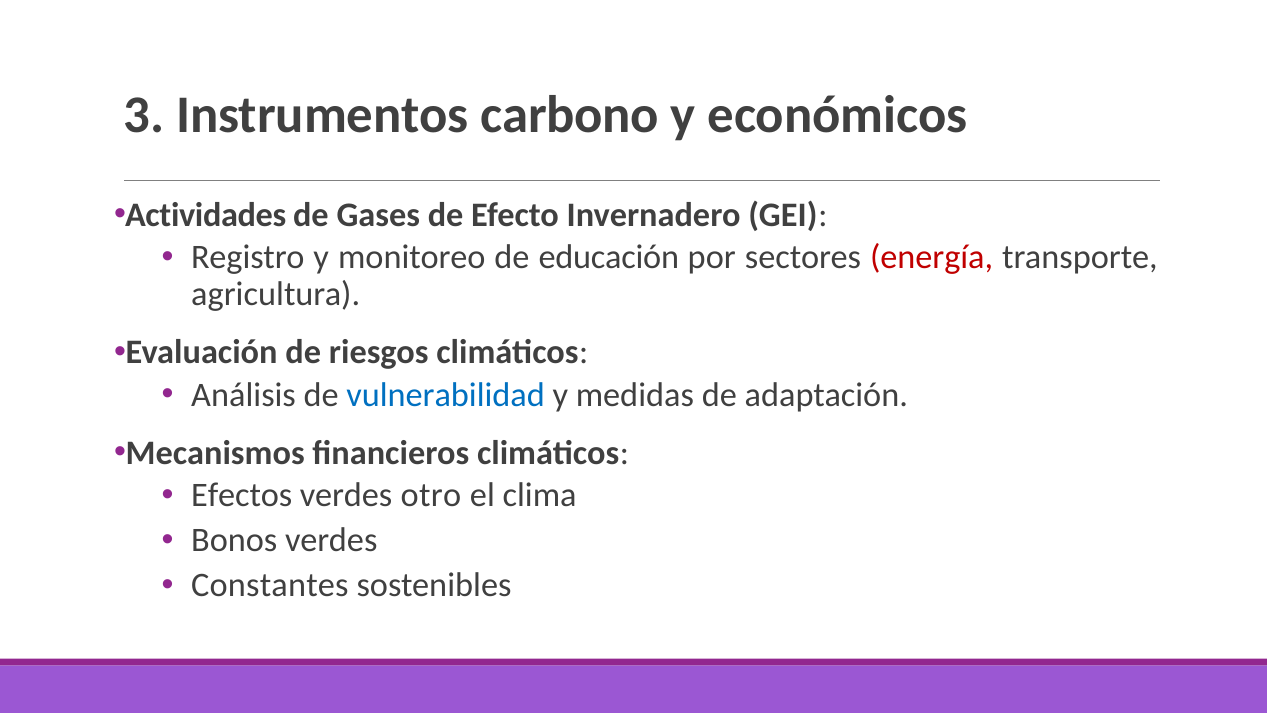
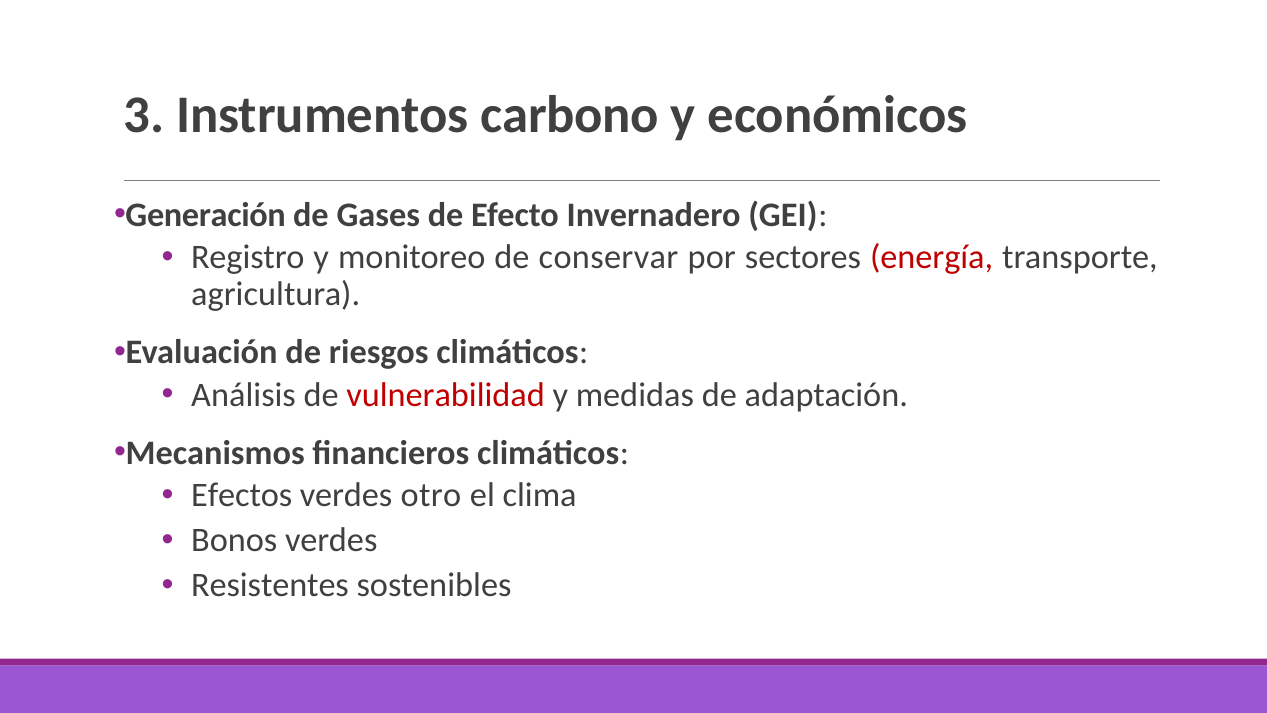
Actividades: Actividades -> Generación (206, 215)
educación: educación -> conservar (609, 257)
vulnerabilidad colour: blue -> red (446, 395)
Constantes: Constantes -> Resistentes (270, 585)
